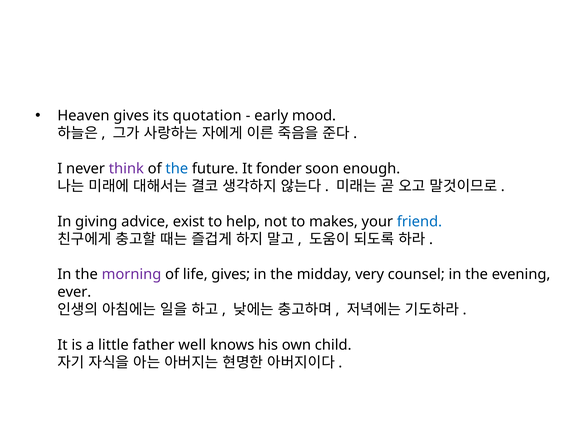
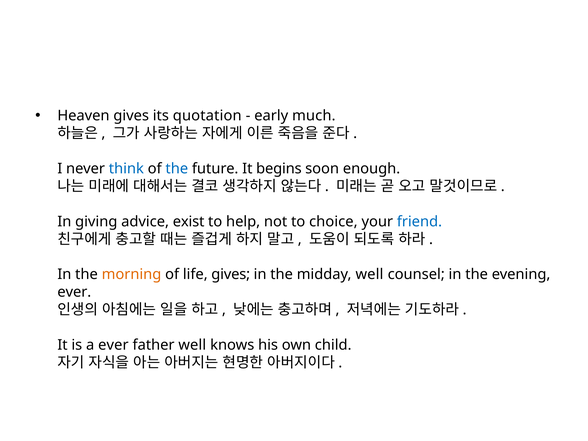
mood: mood -> much (314, 116)
think colour: purple -> blue (126, 169)
fonder: fonder -> begins (279, 169)
makes: makes -> choice (333, 222)
morning colour: purple -> orange (132, 274)
midday very: very -> well (369, 274)
a little: little -> ever (113, 345)
